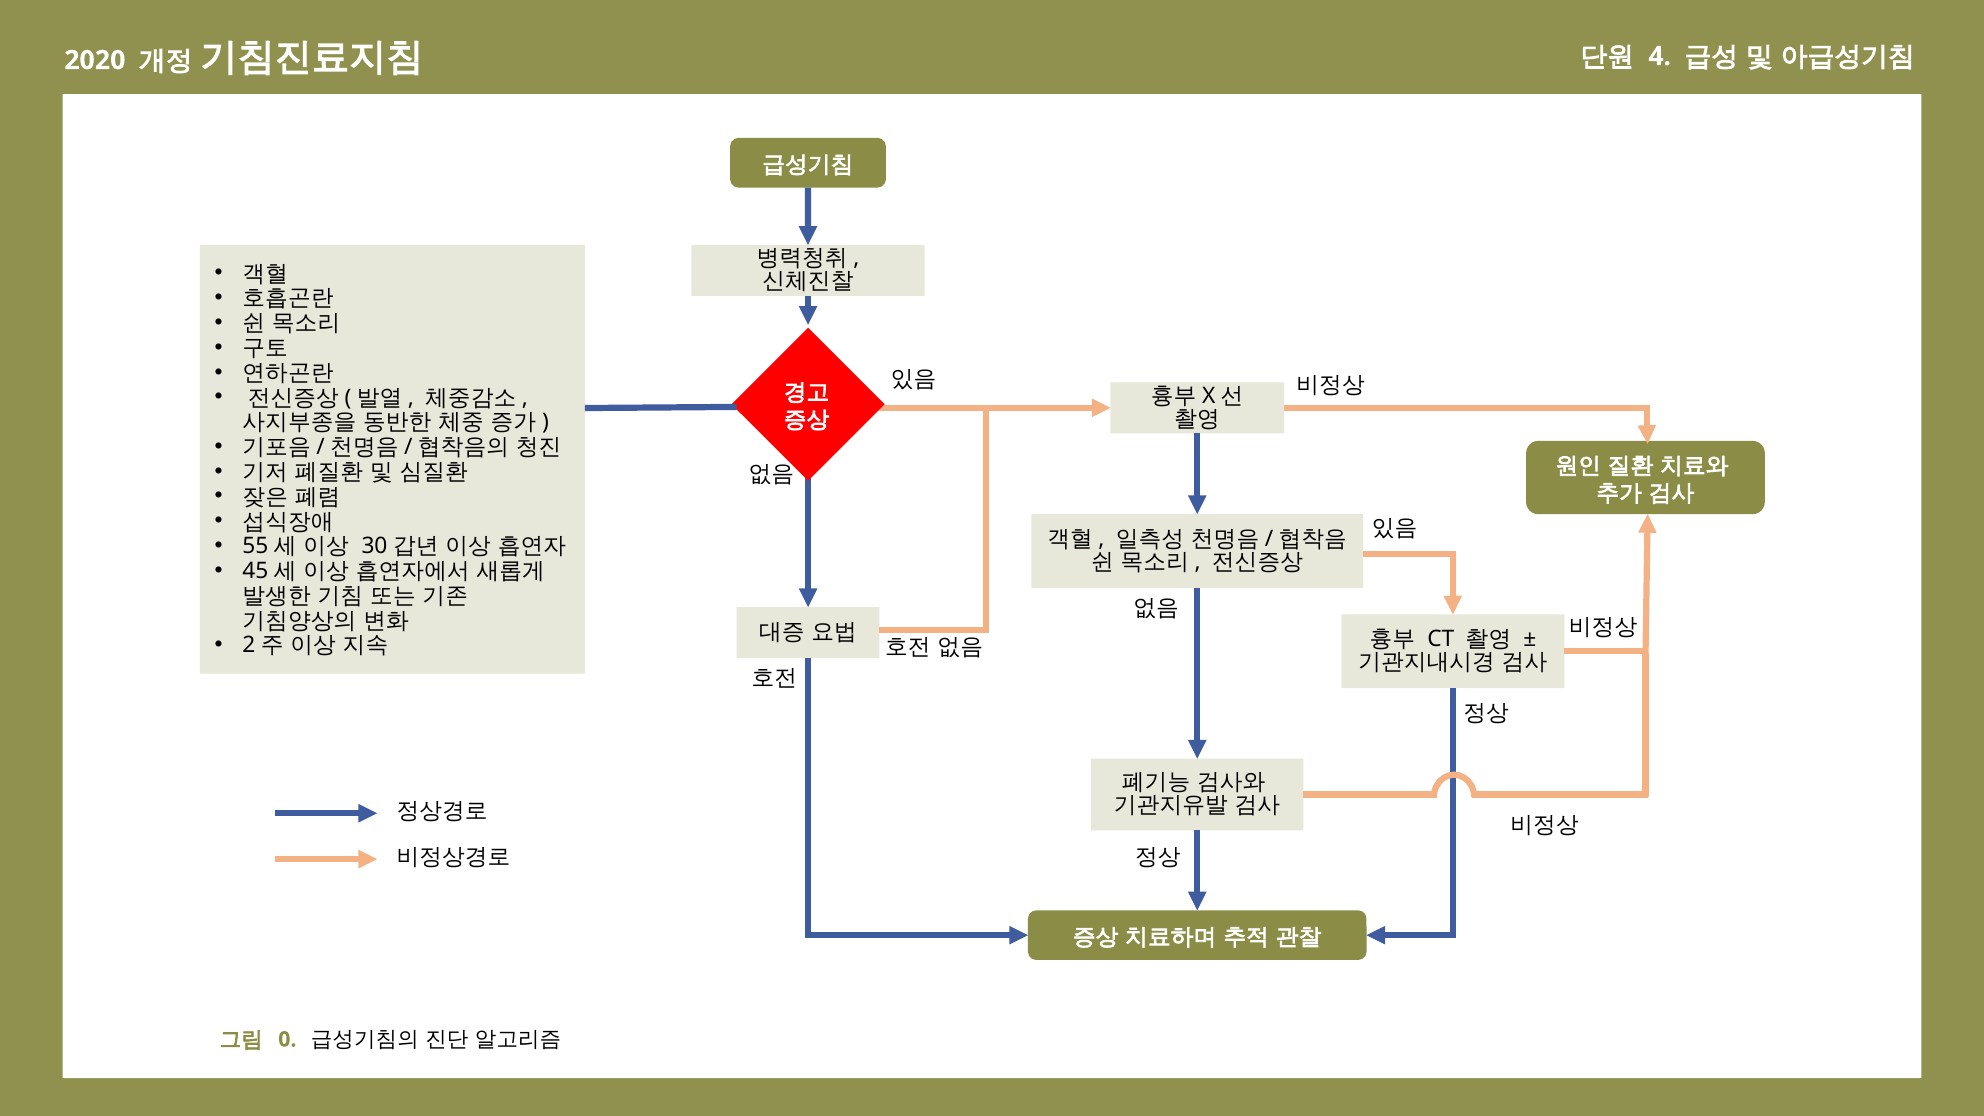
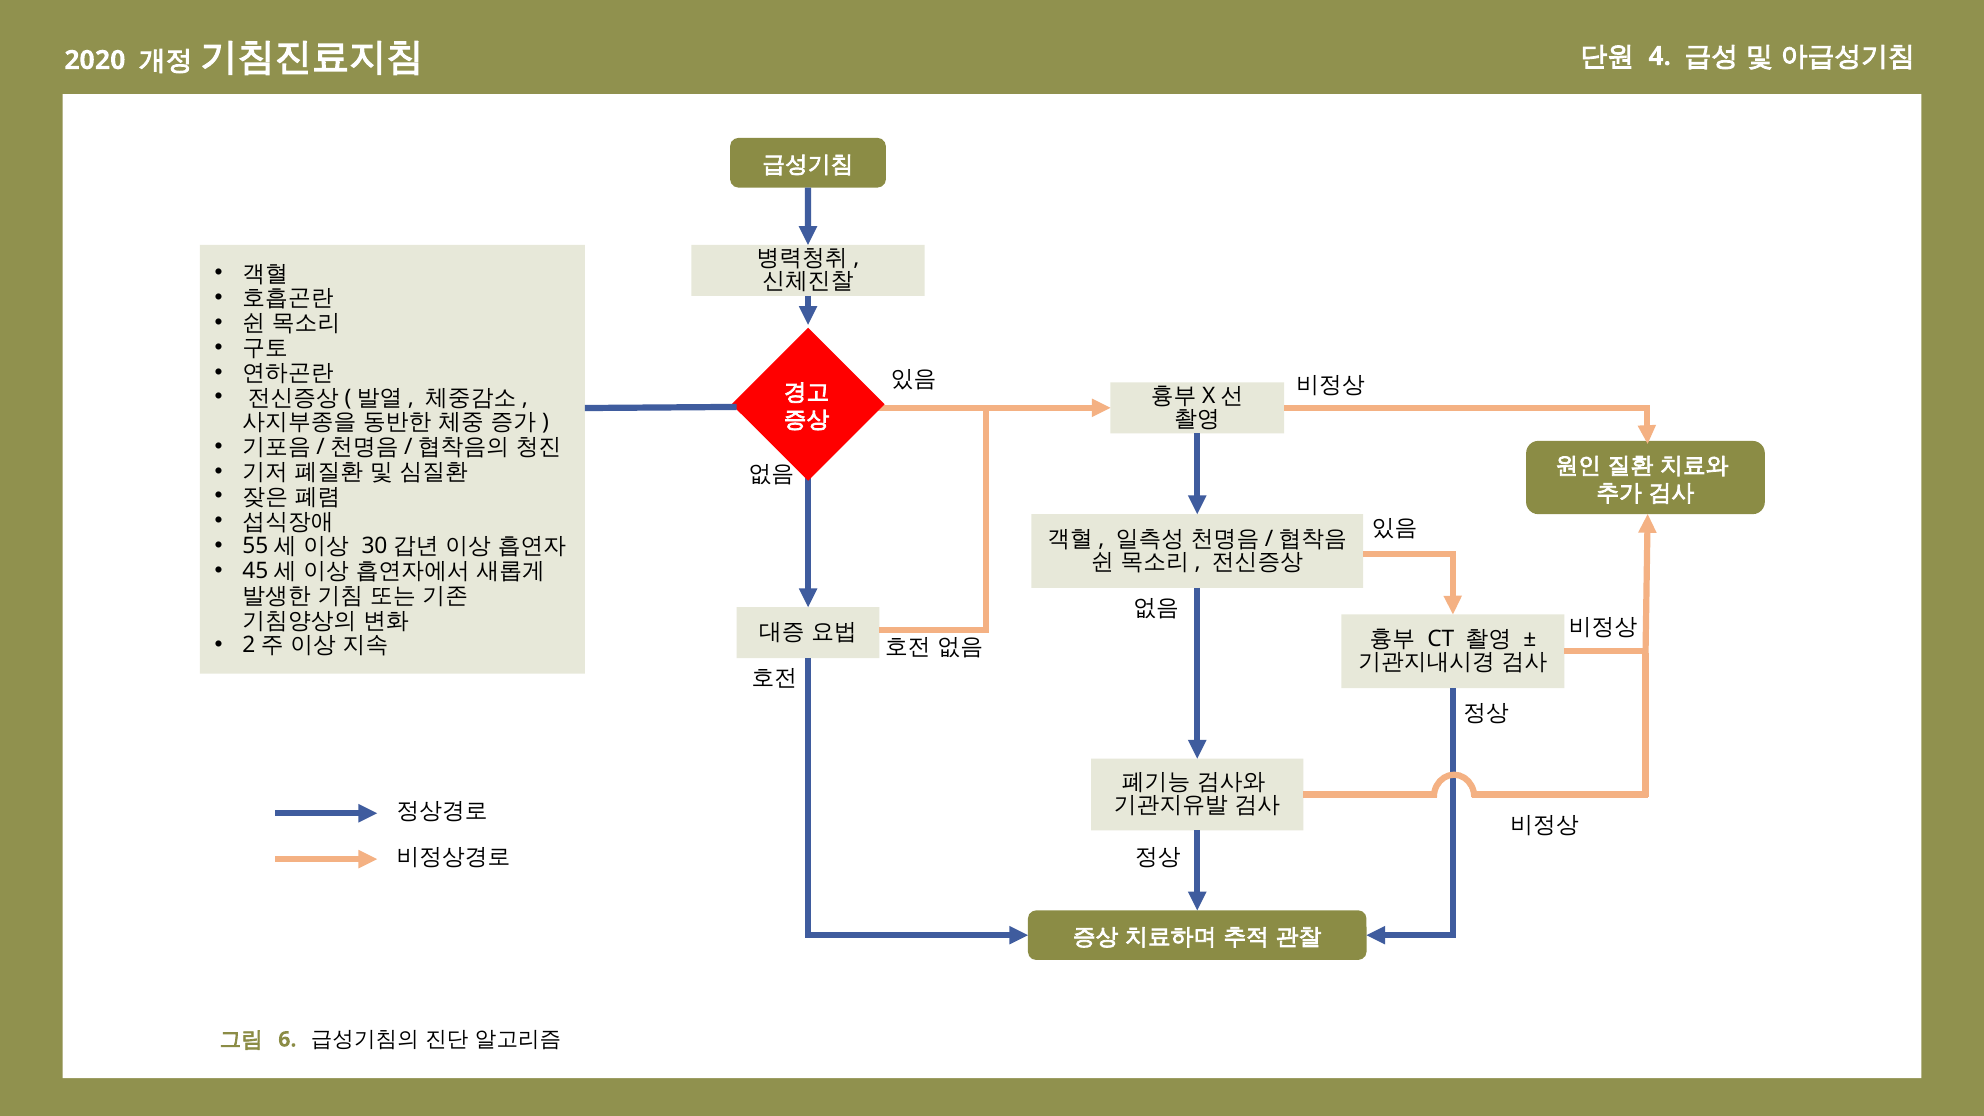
0: 0 -> 6 (287, 1039)
